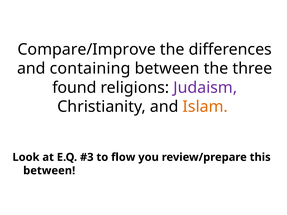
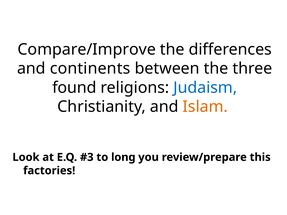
containing: containing -> continents (90, 69)
Judaism colour: purple -> blue (205, 88)
flow: flow -> long (123, 157)
between: between -> factories (49, 171)
